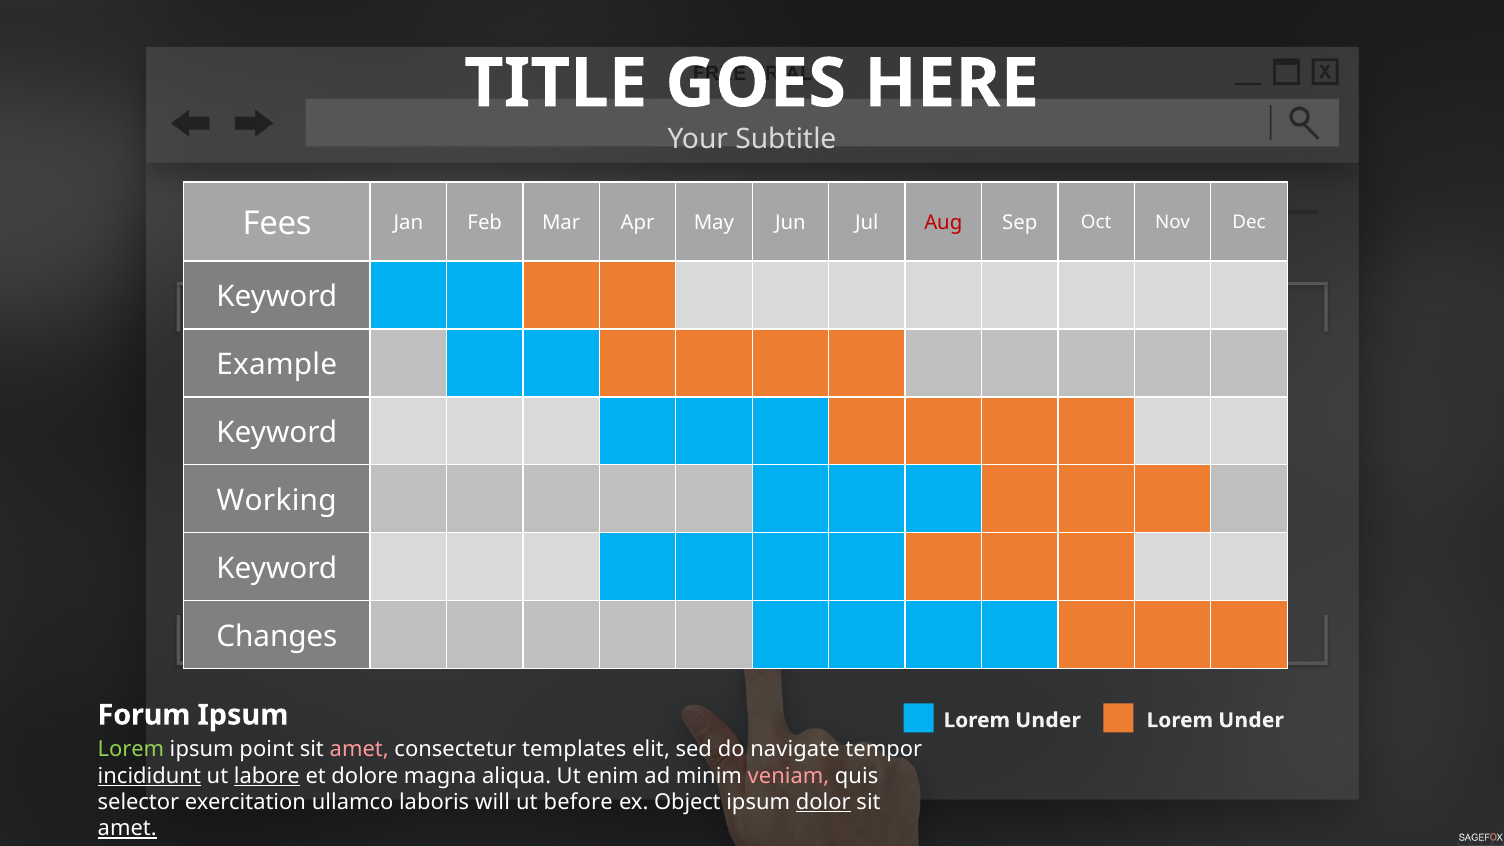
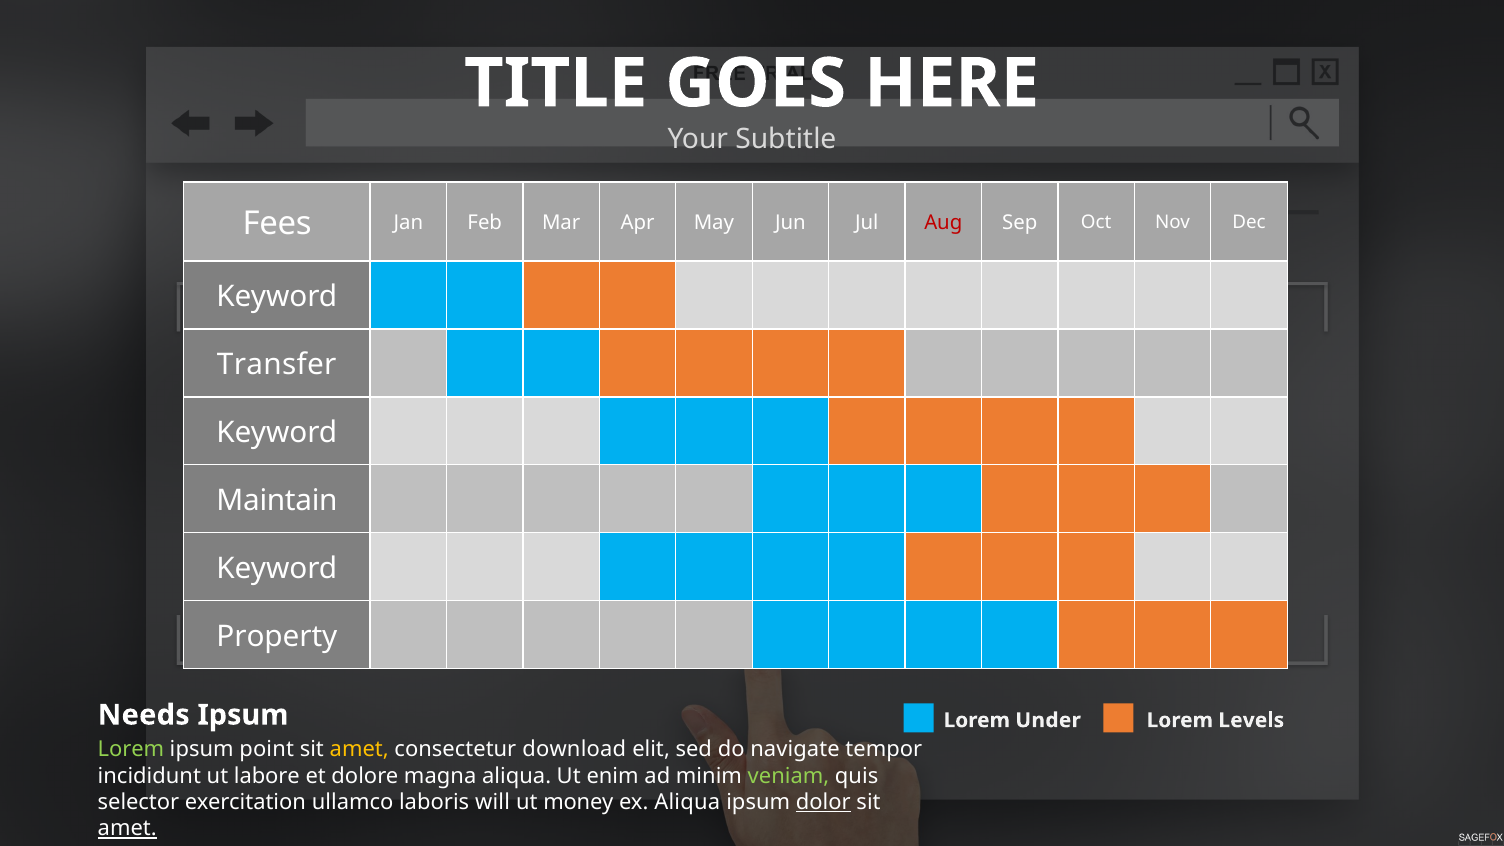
Example: Example -> Transfer (277, 365)
Working: Working -> Maintain (277, 501)
Changes: Changes -> Property (277, 637)
Forum: Forum -> Needs (144, 715)
Under: Under -> Levels (1251, 720)
amet colour: pink -> yellow (359, 749)
templates: templates -> download (574, 749)
incididunt underline: present -> none (149, 776)
labore underline: present -> none (267, 776)
veniam colour: pink -> light green (788, 776)
before: before -> money (578, 802)
ex Object: Object -> Aliqua (687, 802)
